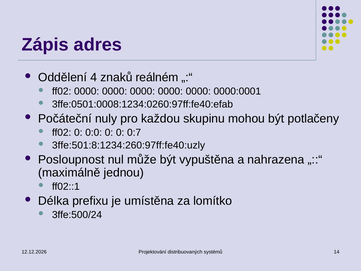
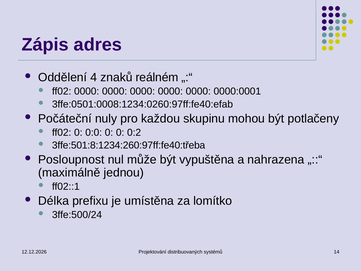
0:7: 0:7 -> 0:2 (134, 132)
3ffe:501:8:1234:260:97ff:fe40:uzly: 3ffe:501:8:1234:260:97ff:fe40:uzly -> 3ffe:501:8:1234:260:97ff:fe40:třeba (129, 145)
